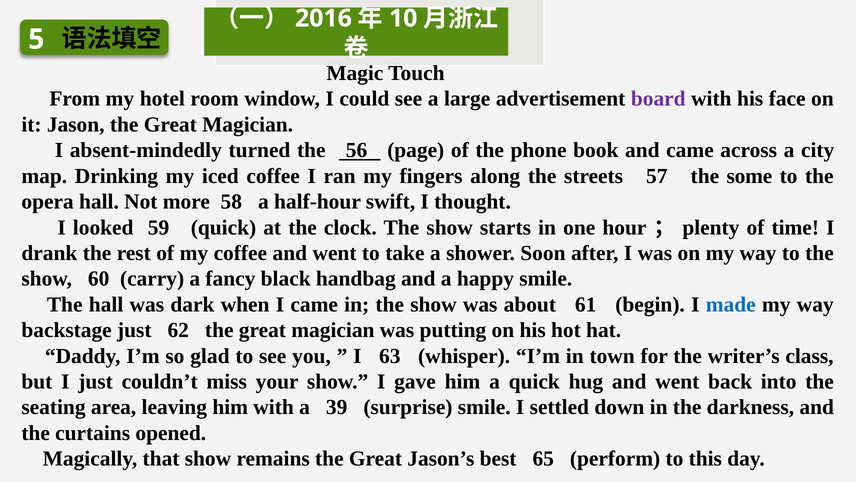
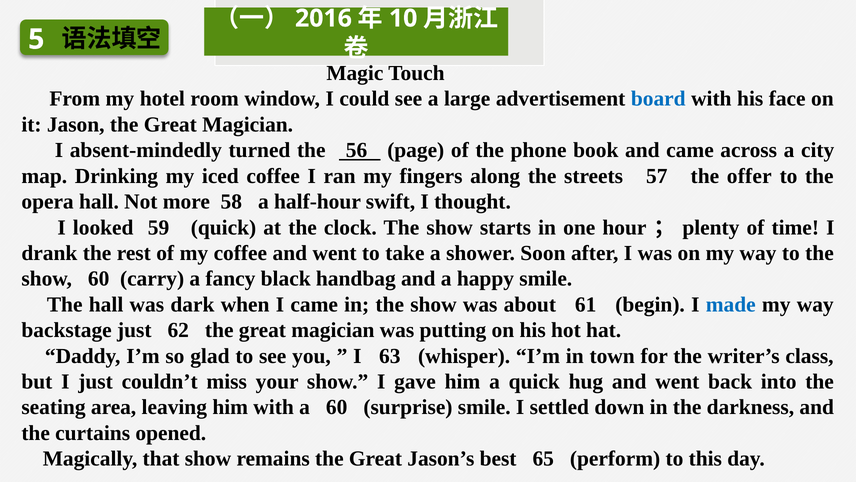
board colour: purple -> blue (658, 99)
some: some -> offer (749, 176)
a 39: 39 -> 60 (337, 407)
